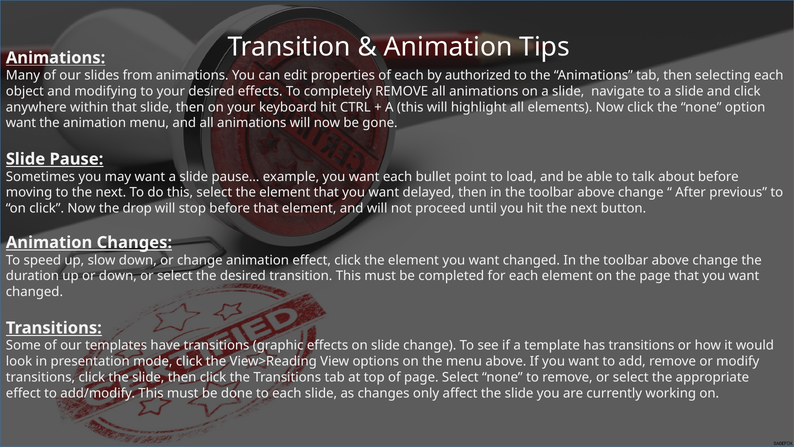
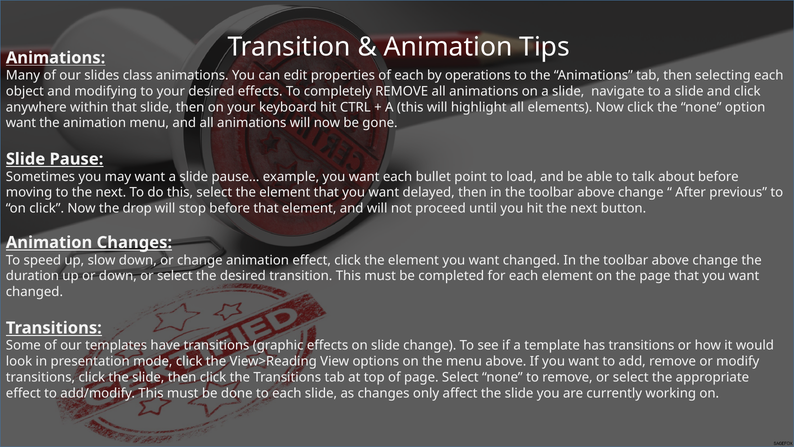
from: from -> class (138, 75)
authorized: authorized -> operations (478, 75)
